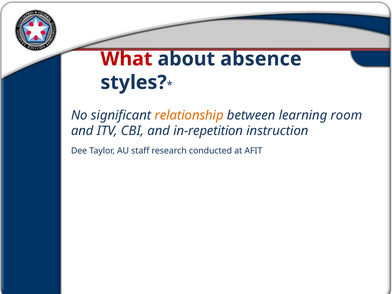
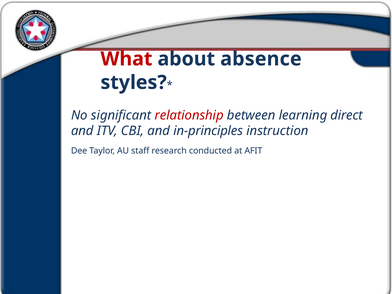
relationship colour: orange -> red (189, 115)
room: room -> direct (347, 115)
in-repetition: in-repetition -> in-principles (208, 131)
